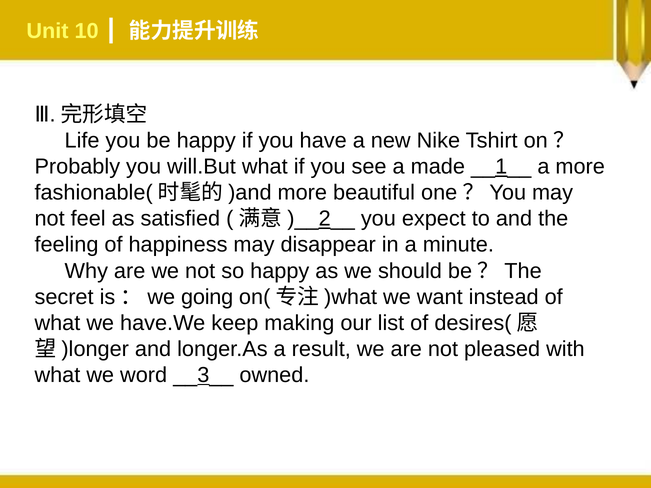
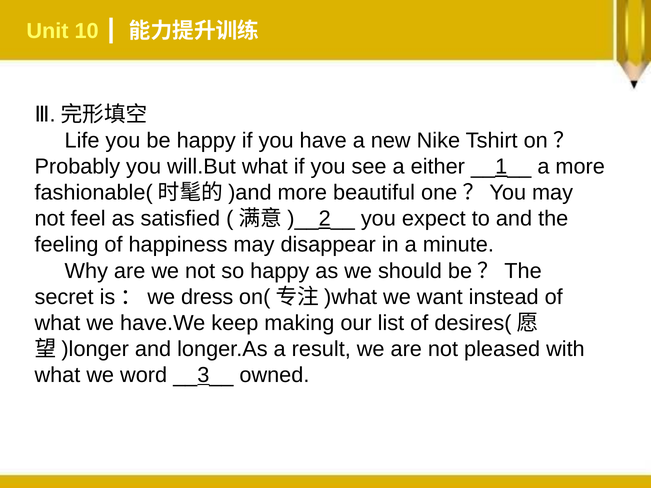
made: made -> either (438, 167)
going: going -> dress (207, 297)
